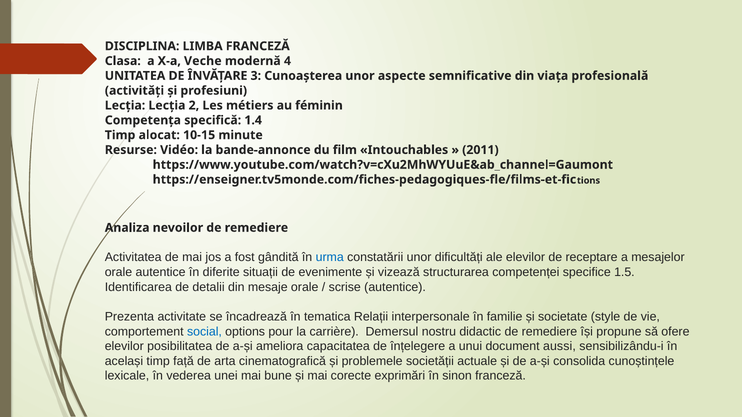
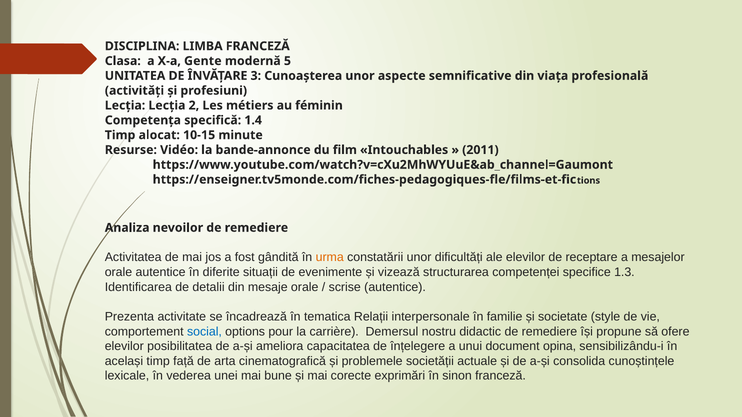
Veche: Veche -> Gente (203, 61)
4: 4 -> 5 (287, 61)
urma colour: blue -> orange (330, 258)
1.5: 1.5 -> 1.3 (624, 272)
aussi: aussi -> opina (560, 347)
